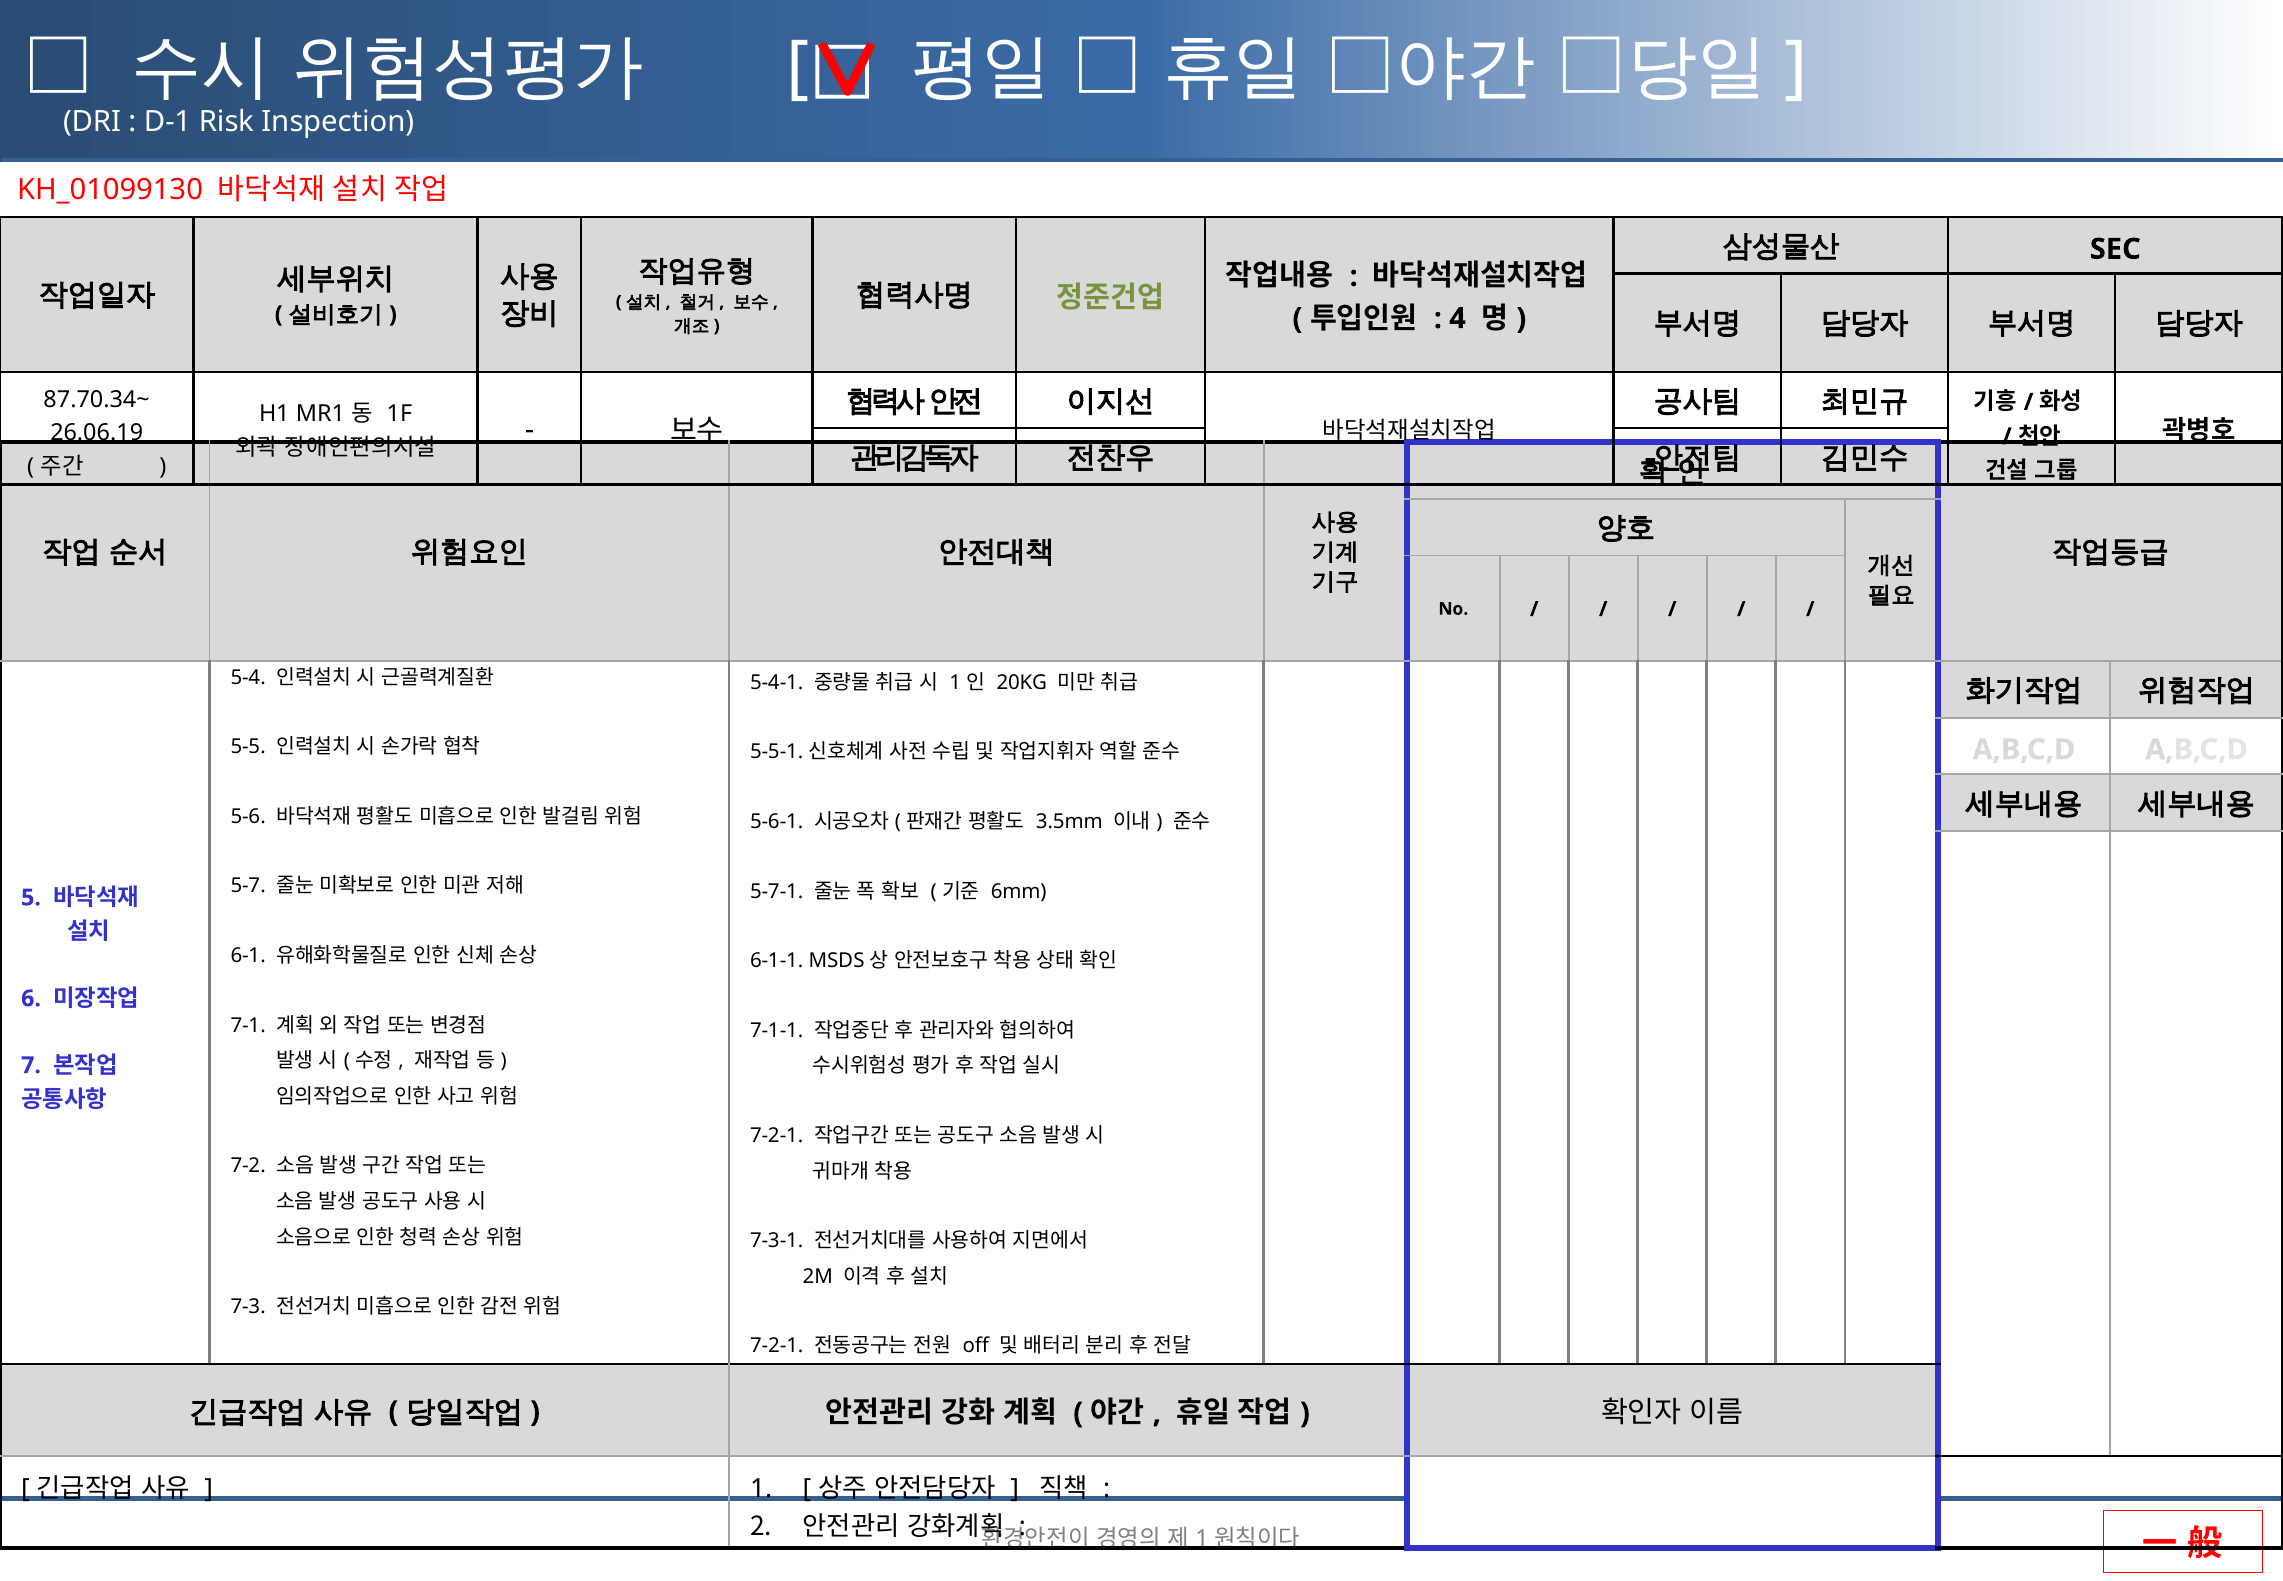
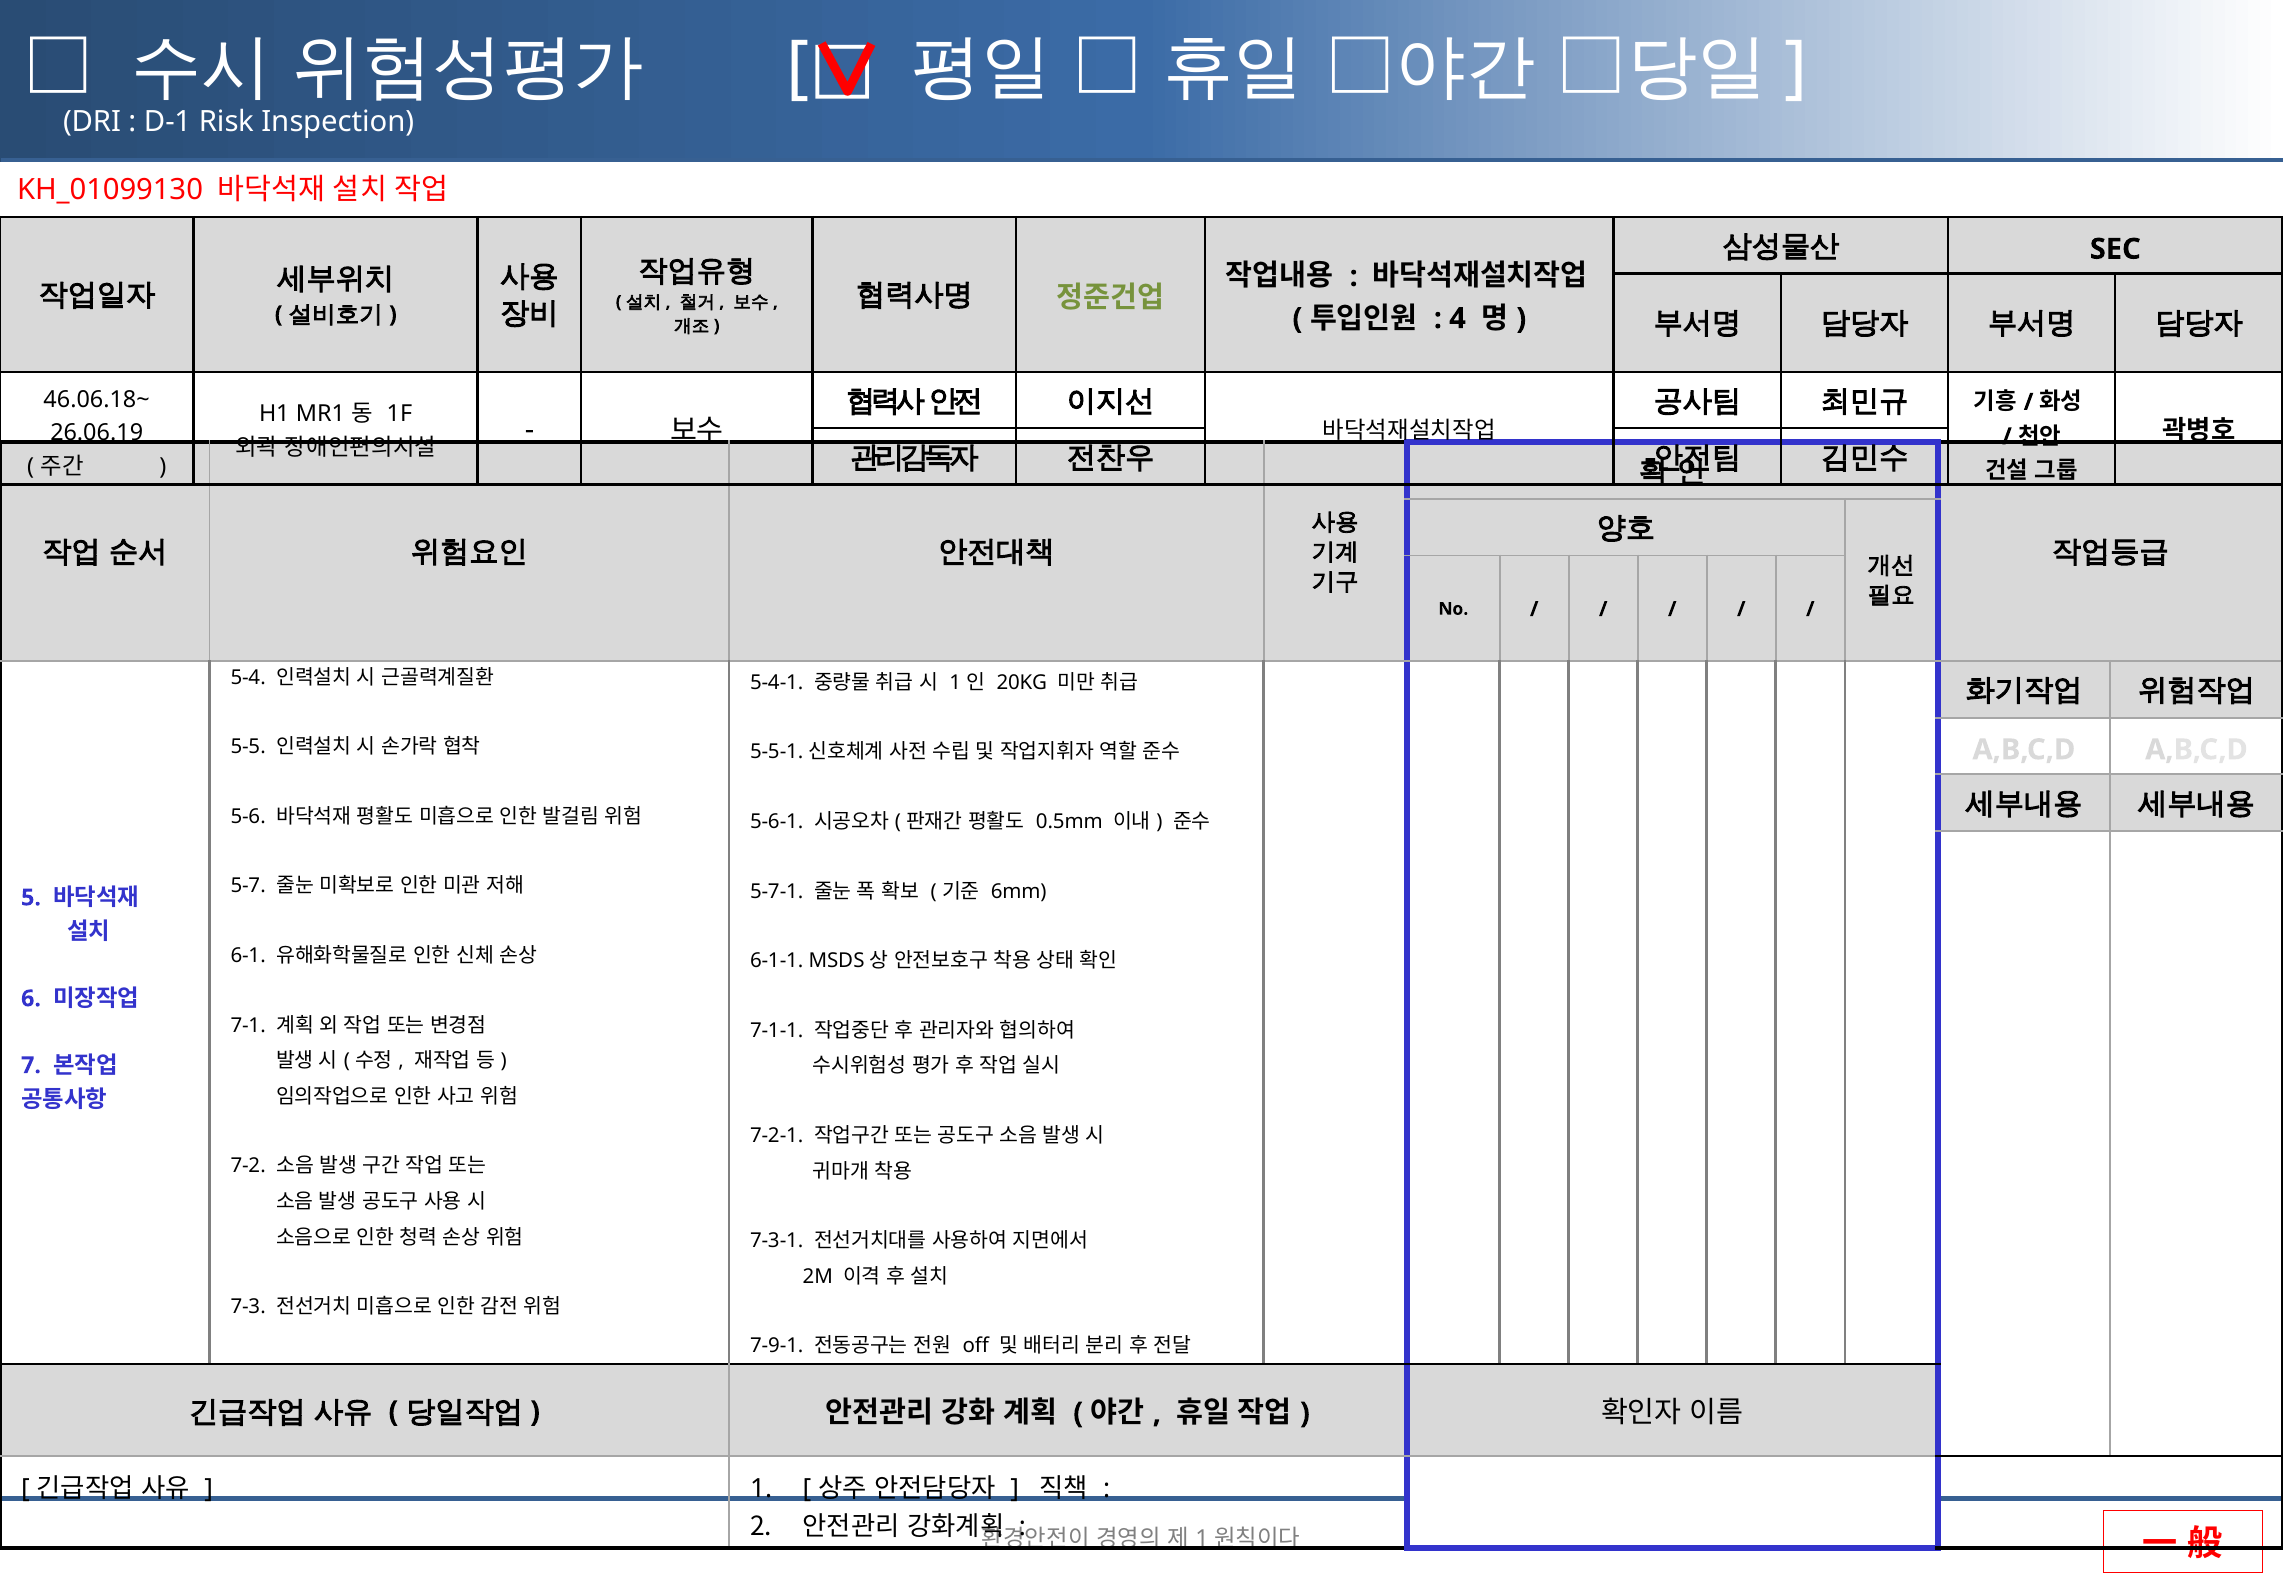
87.70.34~: 87.70.34~ -> 46.06.18~ (97, 400)
3.5mm: 3.5mm -> 0.5mm (1069, 821)
7-2-1: 7-2-1 -> 7-9-1 (777, 1346)
